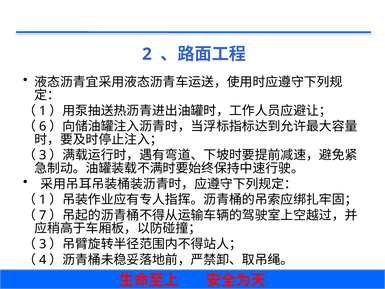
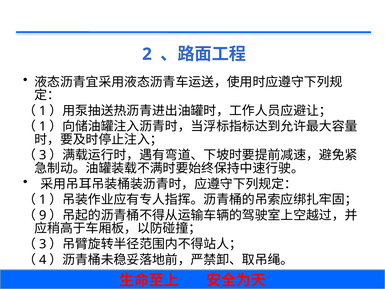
6: 6 -> 1 (43, 126)
7: 7 -> 9 (43, 215)
